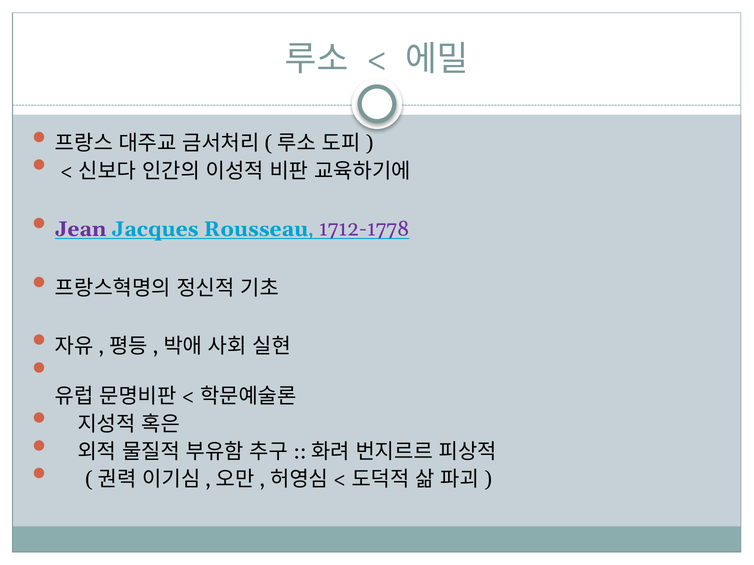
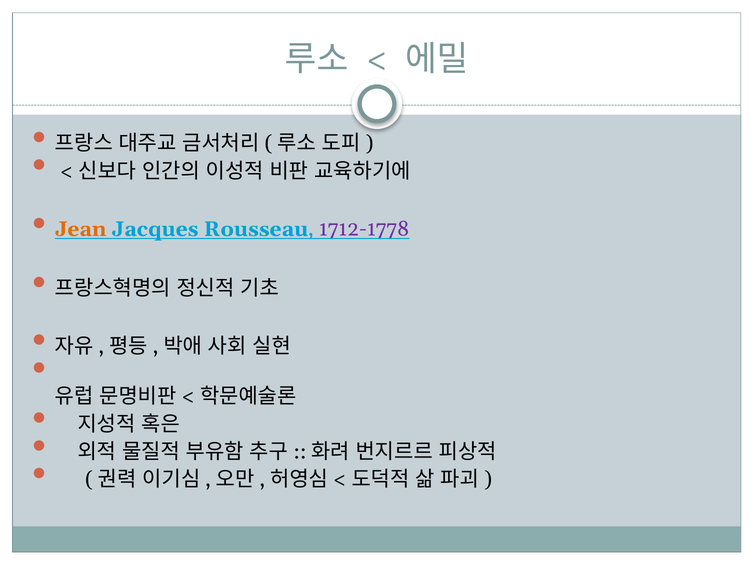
Jean colour: purple -> orange (81, 229)
